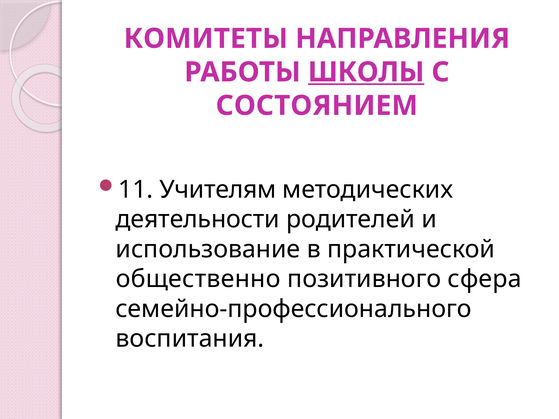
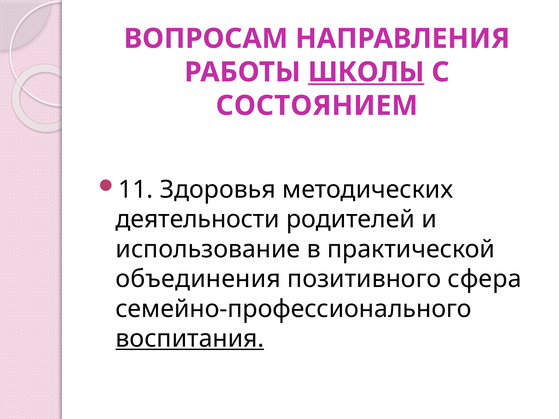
КОМИТЕТЫ: КОМИТЕТЫ -> ВОПРОСАМ (206, 39)
Учителям: Учителям -> Здоровья (218, 190)
общественно: общественно -> объединения (198, 279)
воспитания underline: none -> present (190, 339)
